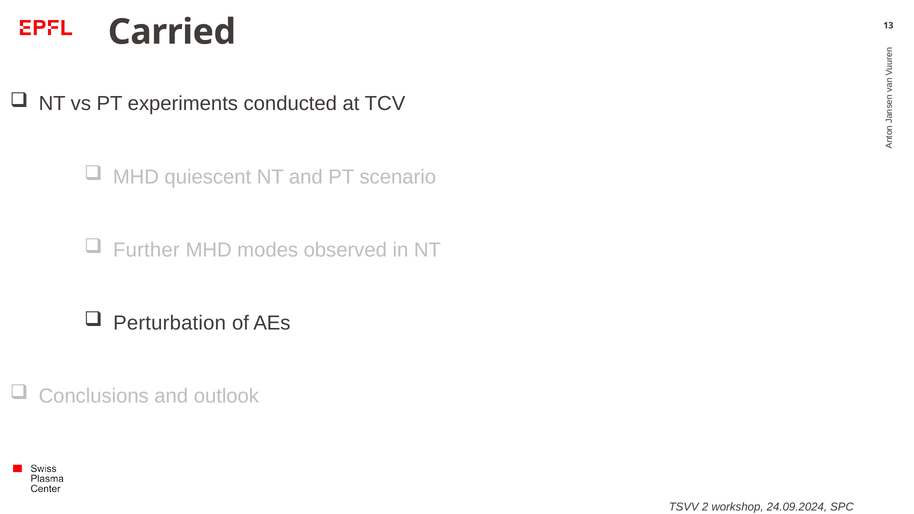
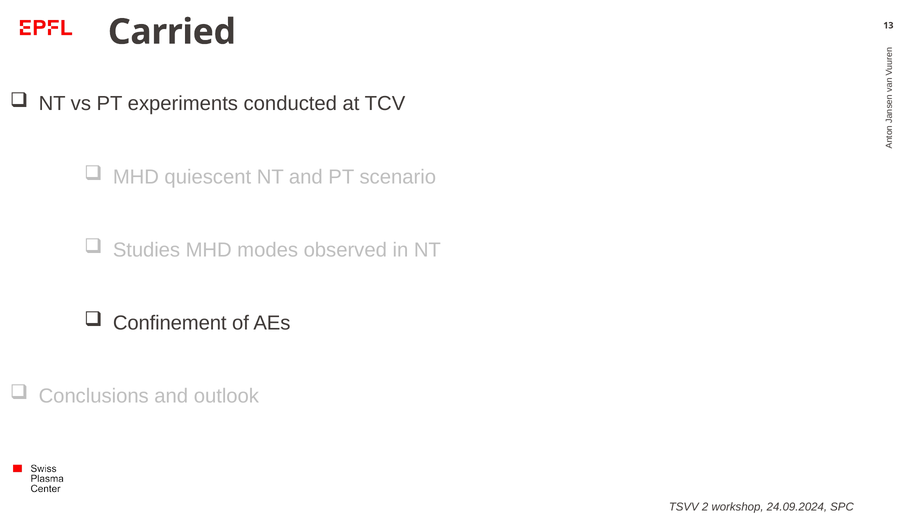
Further: Further -> Studies (146, 250)
Perturbation: Perturbation -> Confinement (170, 323)
